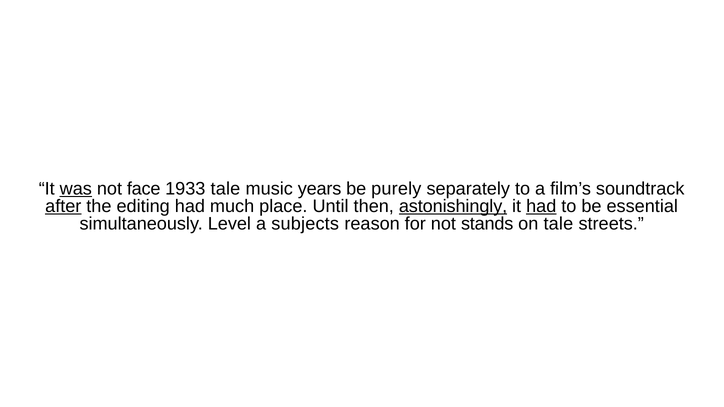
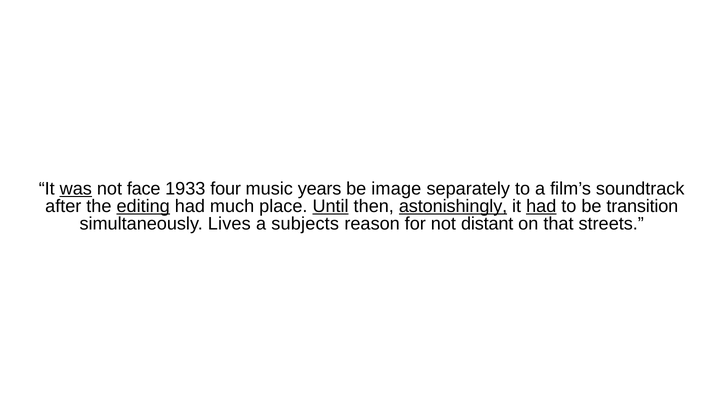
1933 tale: tale -> four (226, 189)
purely: purely -> image (396, 189)
after underline: present -> none (63, 206)
editing underline: none -> present (143, 206)
Until underline: none -> present (331, 206)
essential: essential -> transition (642, 206)
Level: Level -> Lives (229, 224)
stands: stands -> distant (487, 224)
on tale: tale -> that (558, 224)
